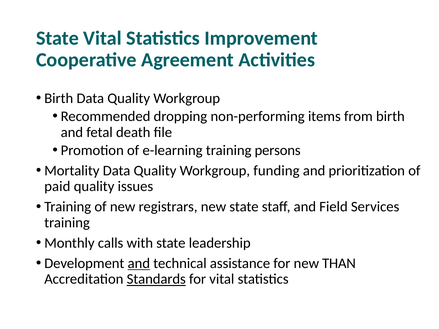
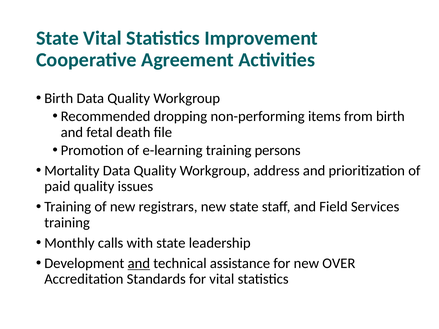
funding: funding -> address (276, 171)
THAN: THAN -> OVER (339, 264)
Standards underline: present -> none (156, 279)
